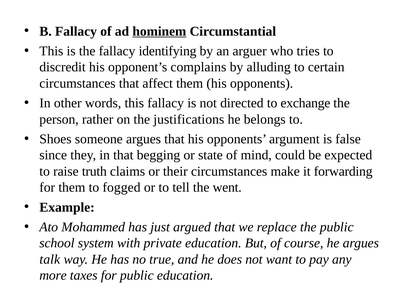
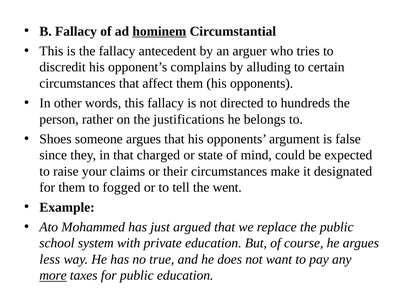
identifying: identifying -> antecedent (167, 51)
exchange: exchange -> hundreds (305, 103)
begging: begging -> charged (158, 155)
truth: truth -> your (94, 171)
forwarding: forwarding -> designated (343, 171)
talk: talk -> less (50, 259)
more underline: none -> present (53, 275)
